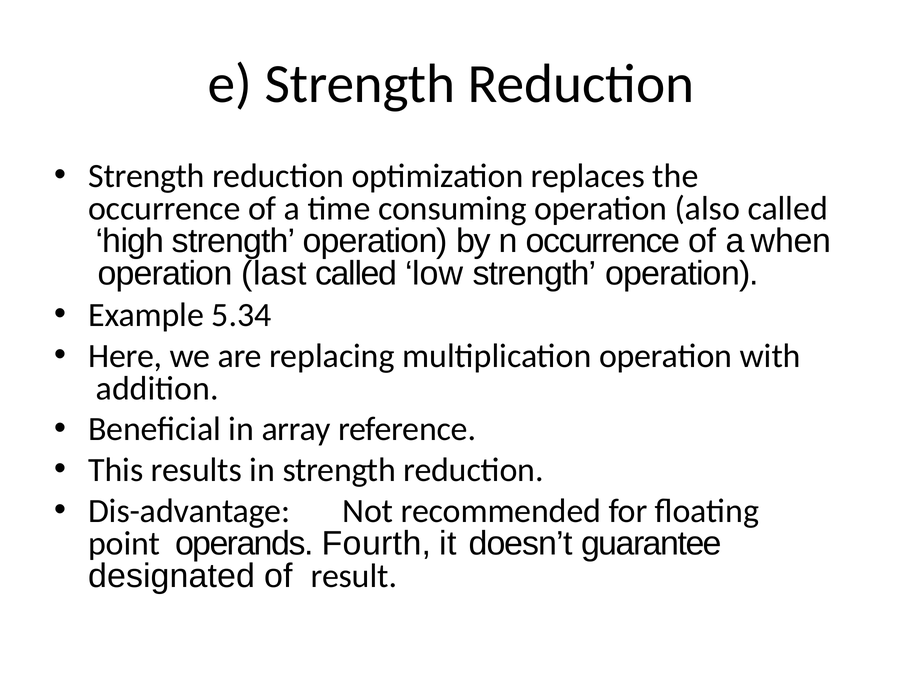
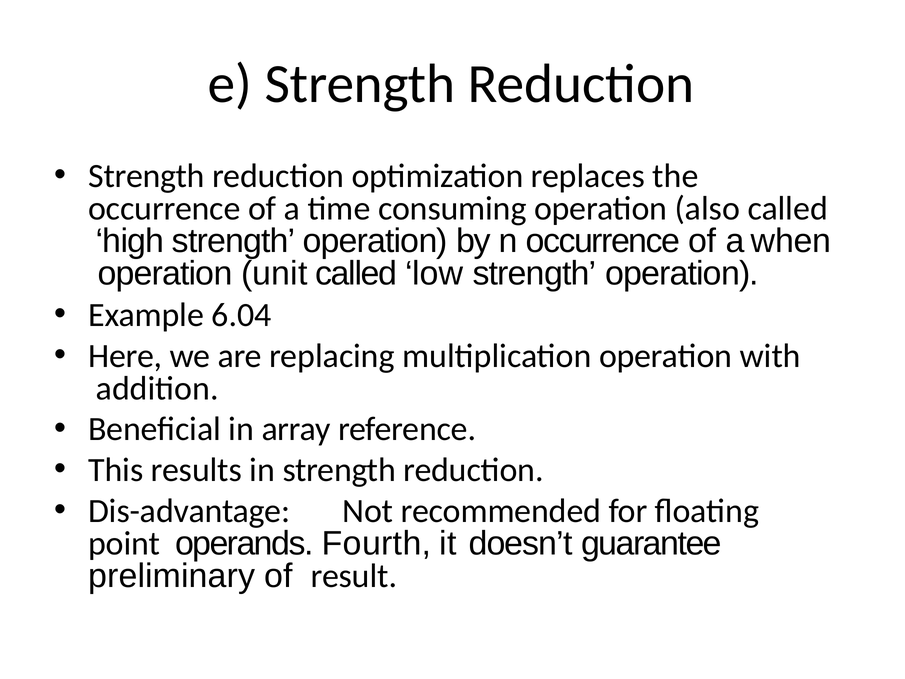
last: last -> unit (274, 274)
5.34: 5.34 -> 6.04 (241, 315)
designated: designated -> preliminary (172, 576)
